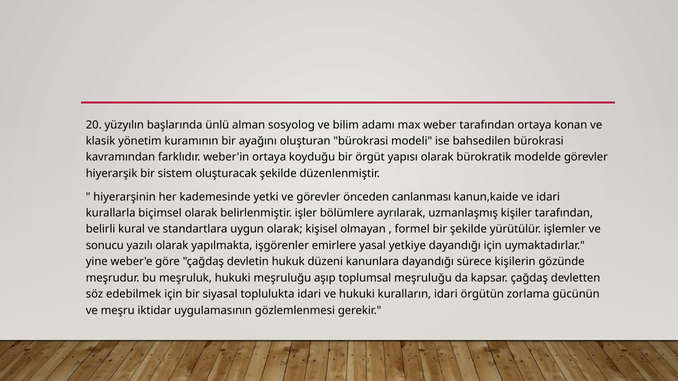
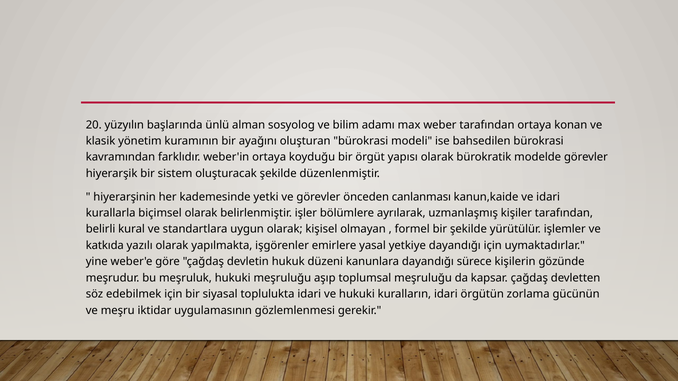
sonucu: sonucu -> katkıda (105, 246)
